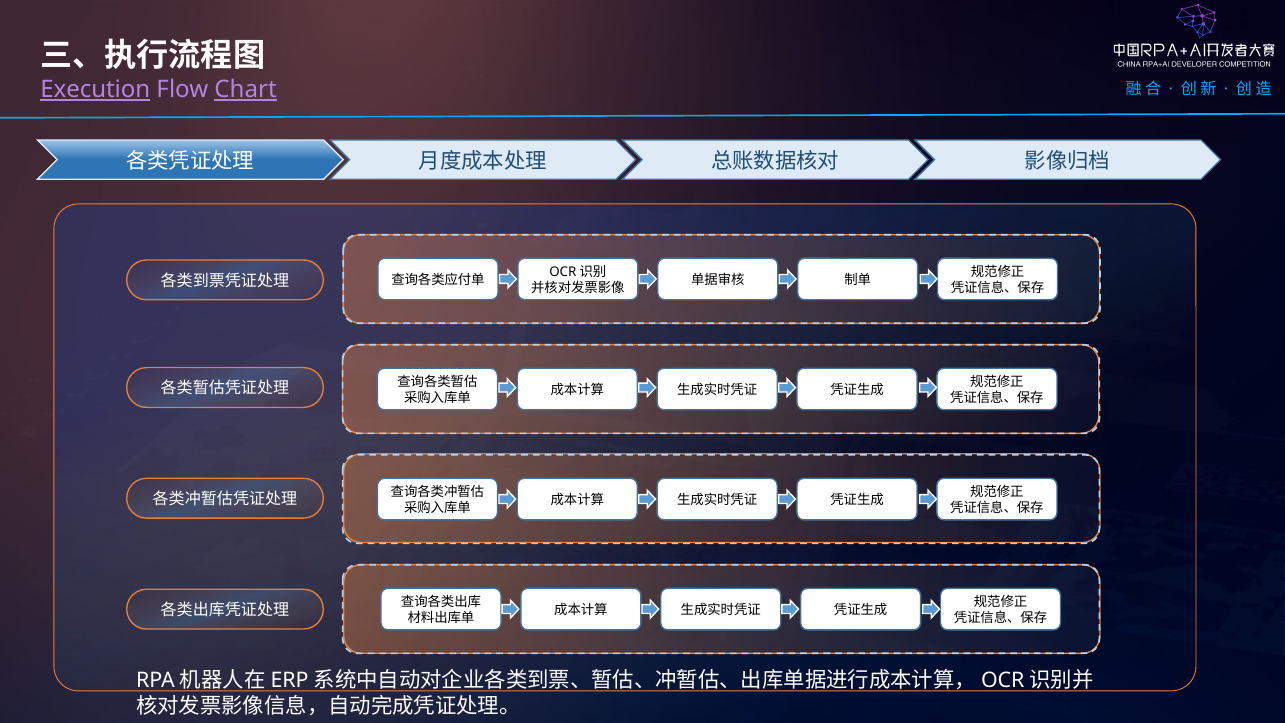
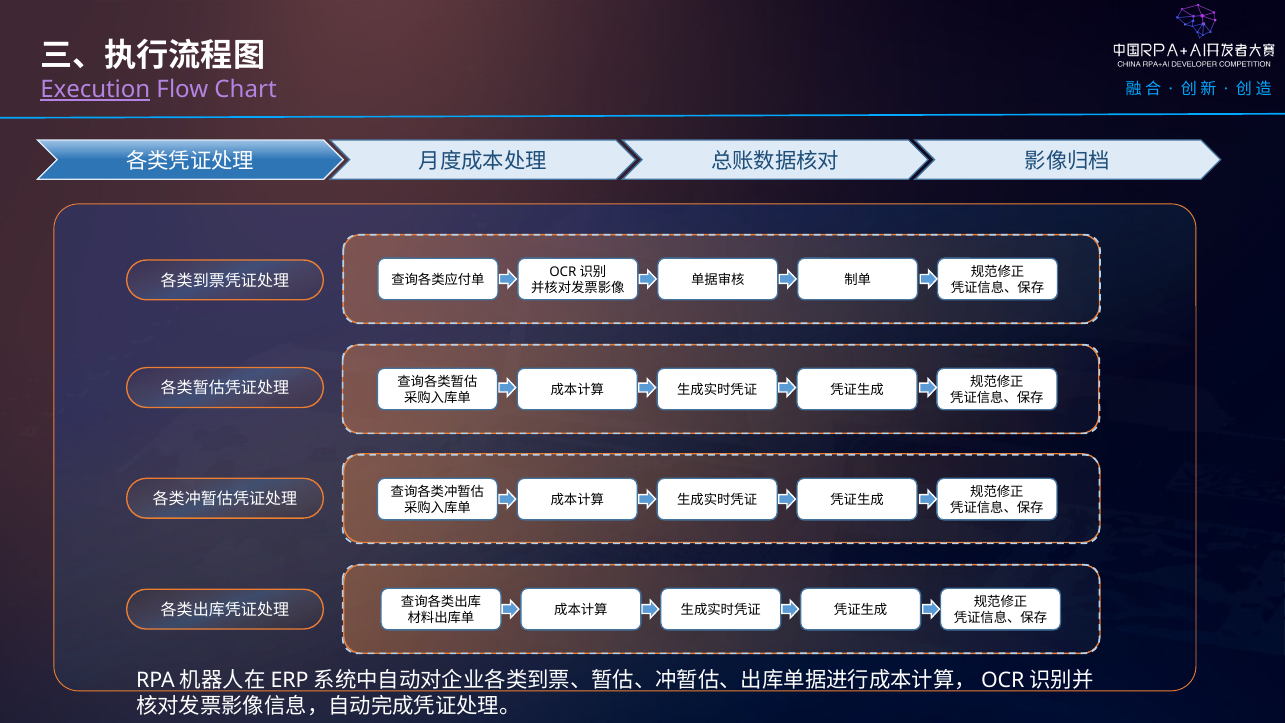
Chart underline: present -> none (246, 90)
